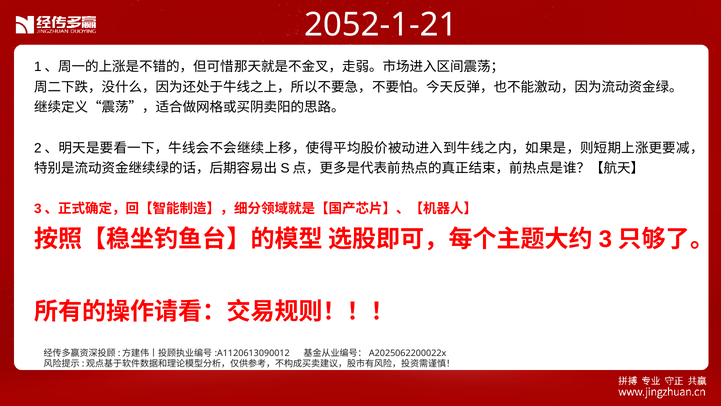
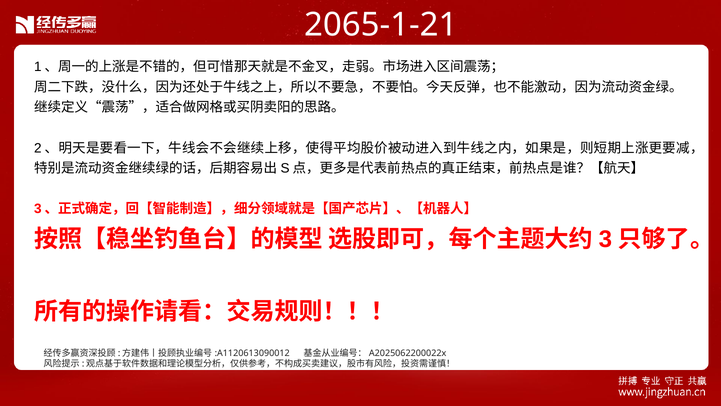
2052-1-21: 2052-1-21 -> 2065-1-21 (381, 25)
